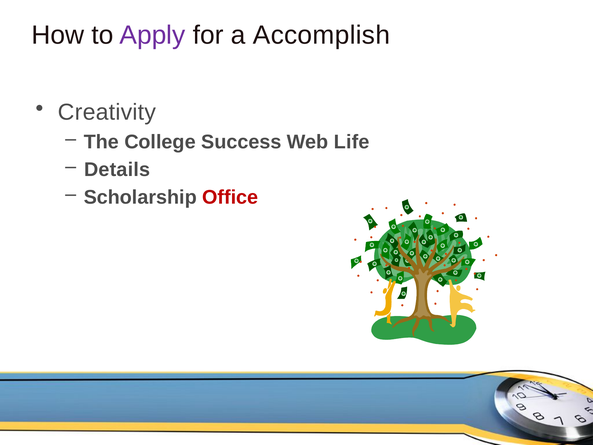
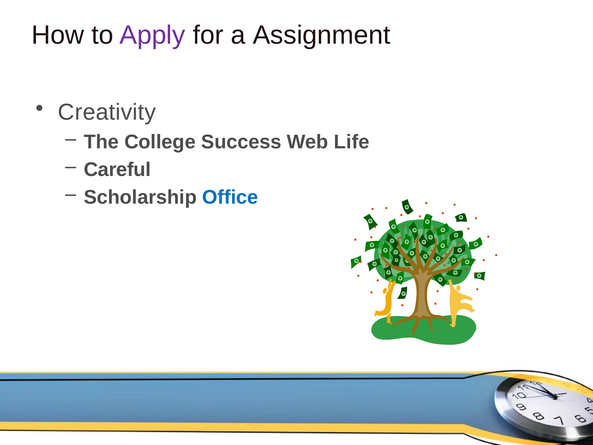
Accomplish: Accomplish -> Assignment (322, 35)
Details: Details -> Careful (117, 169)
Office colour: red -> blue (230, 197)
